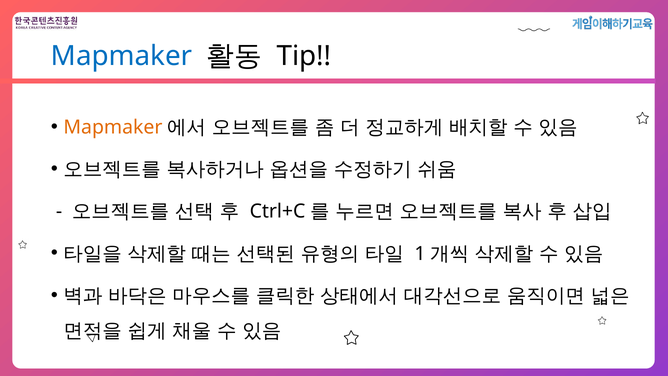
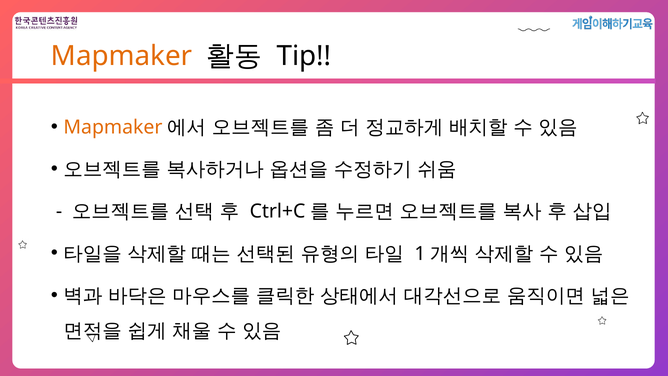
Mapmaker colour: blue -> orange (122, 56)
